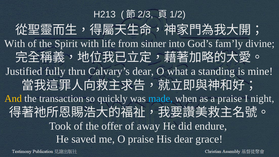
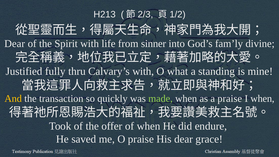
With: With -> Dear (15, 44)
Calvary’s dear: dear -> with (143, 71)
made colour: light blue -> light green (160, 99)
I night: night -> when (262, 99)
of away: away -> when (149, 126)
